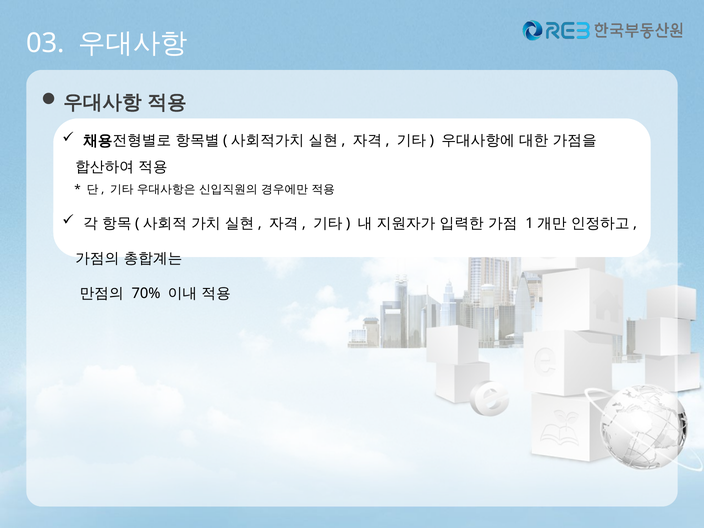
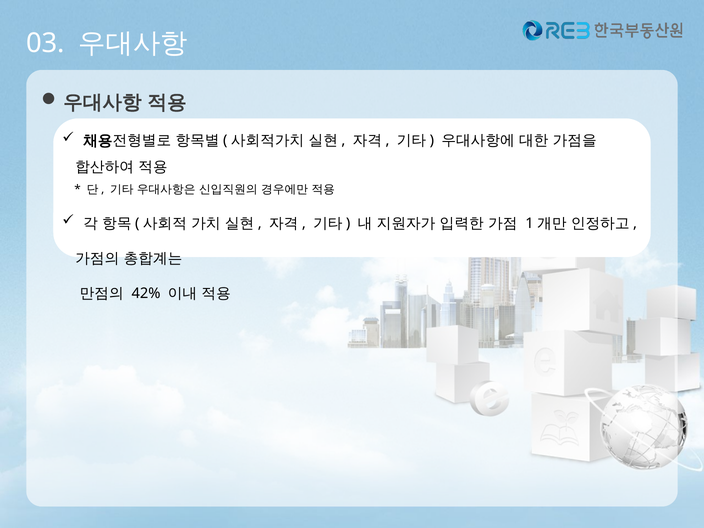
70%: 70% -> 42% (146, 294)
